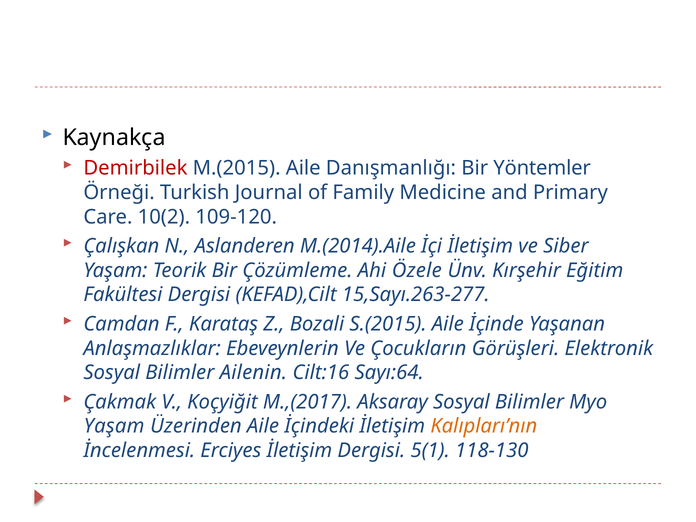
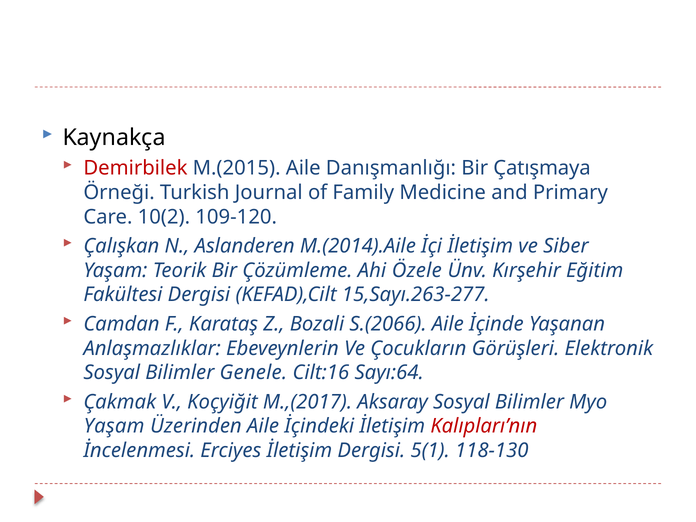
Yöntemler: Yöntemler -> Çatışmaya (542, 168)
S.(2015: S.(2015 -> S.(2066 (388, 324)
Ailenin: Ailenin -> Genele (253, 373)
Kalıpları’nın colour: orange -> red (484, 426)
